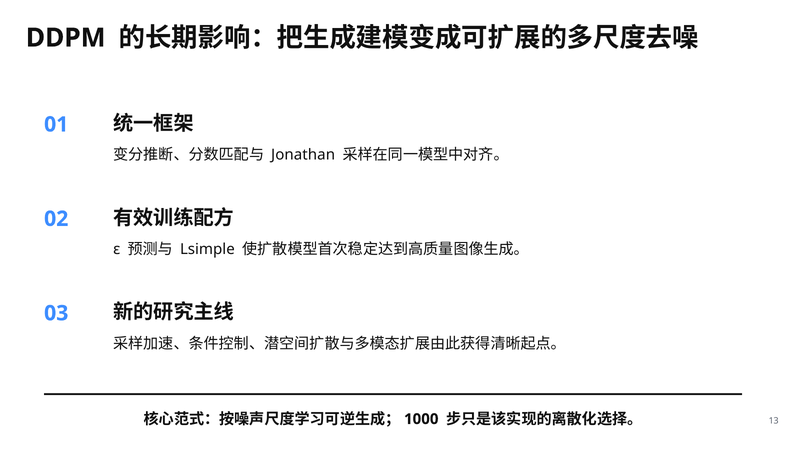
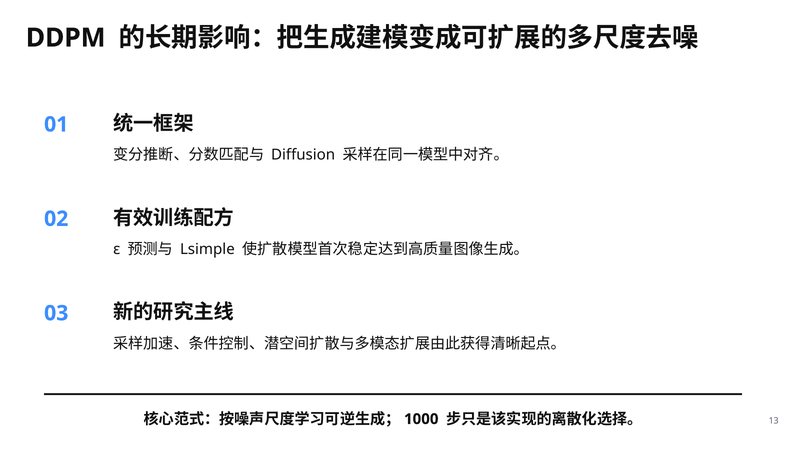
Jonathan: Jonathan -> Diffusion (303, 155)
